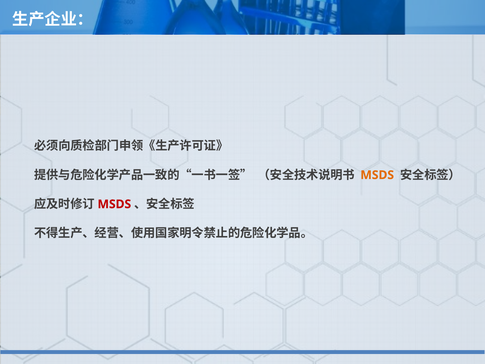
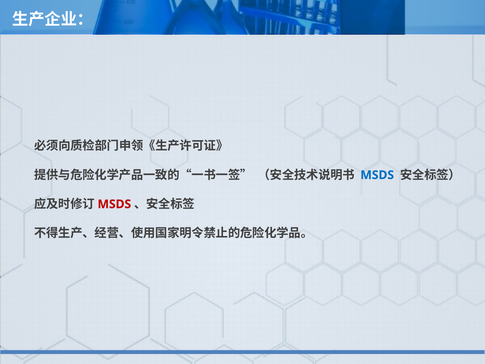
MSDS colour: orange -> blue (377, 175)
